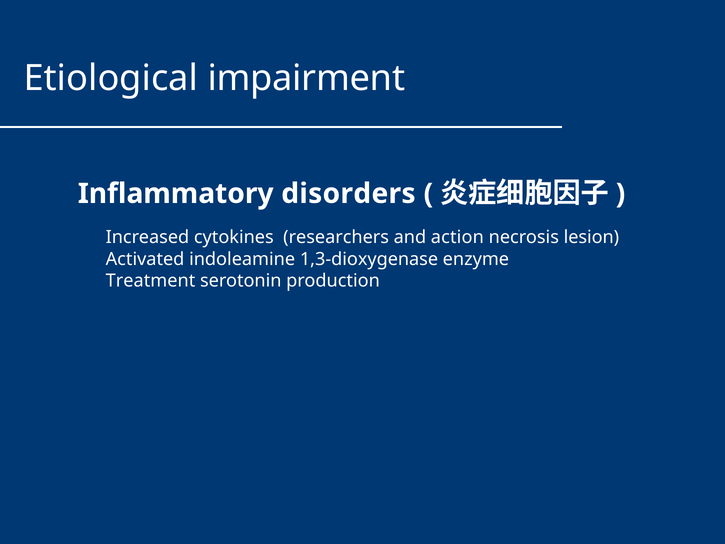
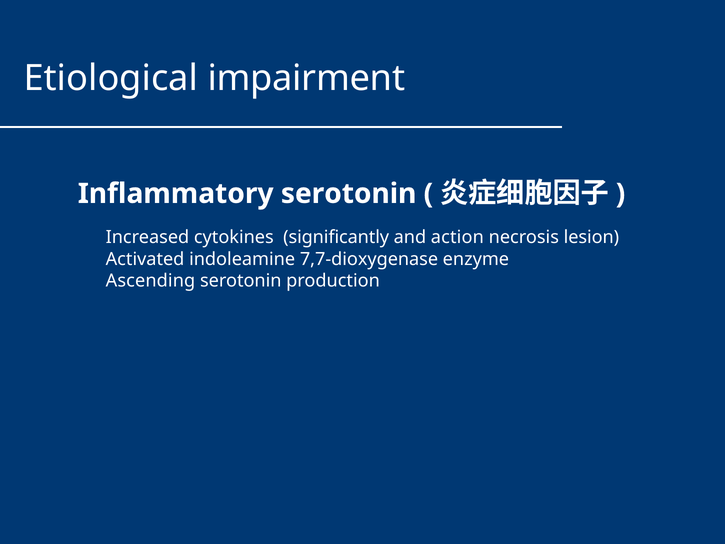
Inflammatory disorders: disorders -> serotonin (349, 194)
researchers: researchers -> significantly (336, 237)
1,3-dioxygenase: 1,3-dioxygenase -> 7,7-dioxygenase (369, 259)
Treatment: Treatment -> Ascending (150, 281)
